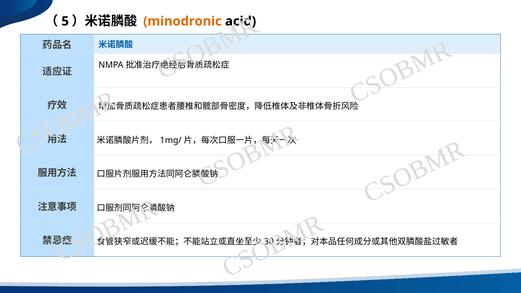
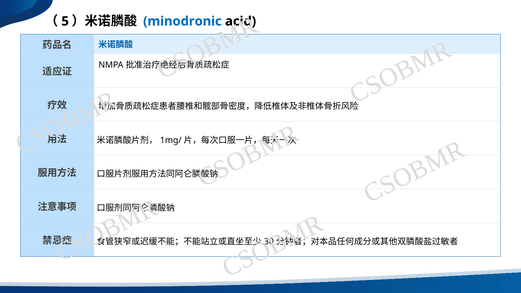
minodronic colour: orange -> blue (182, 21)
